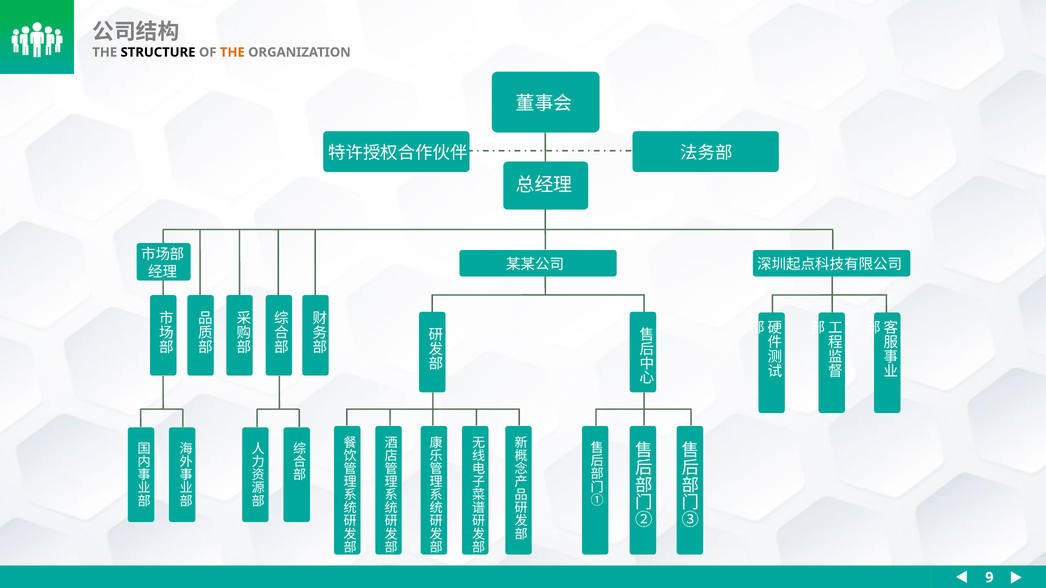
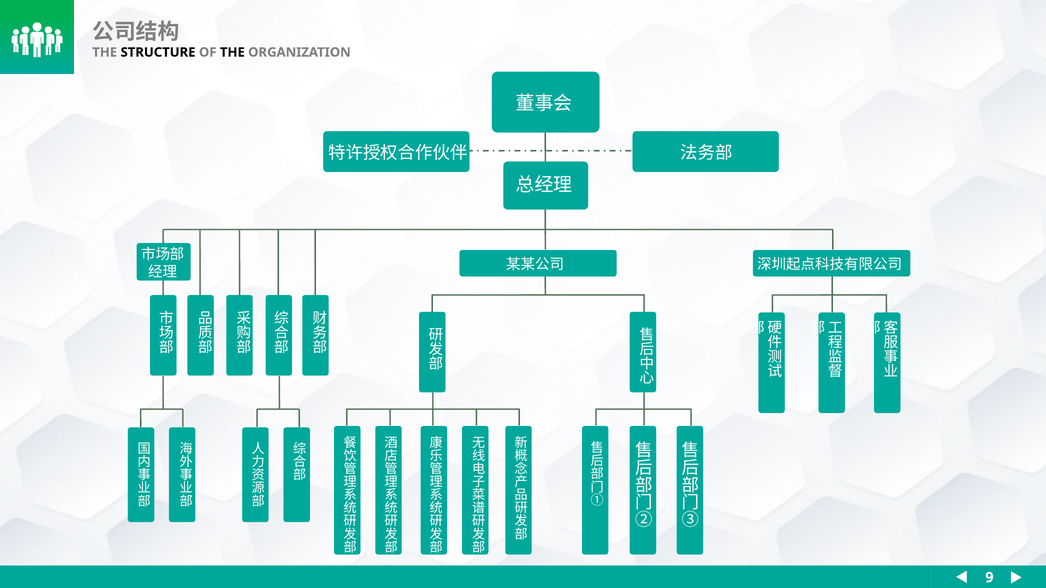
THE colour: orange -> black (232, 52)
